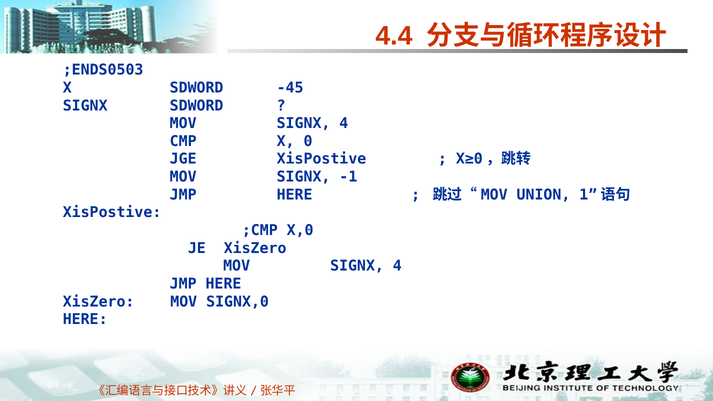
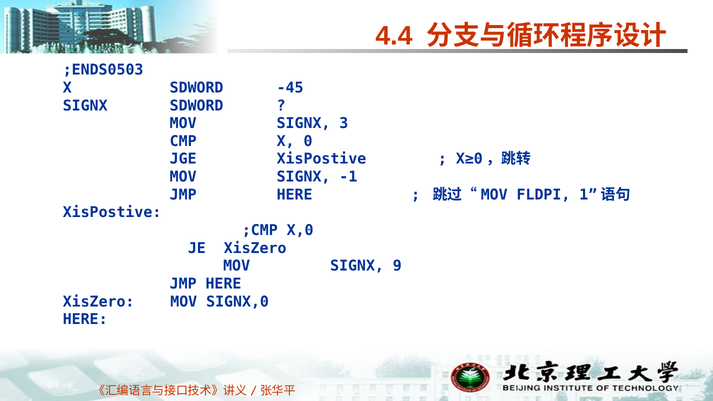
4: 4 -> 3 (344, 123)
UNION: UNION -> FLDPI (543, 195)
4: 4 -> 9 (397, 266)
